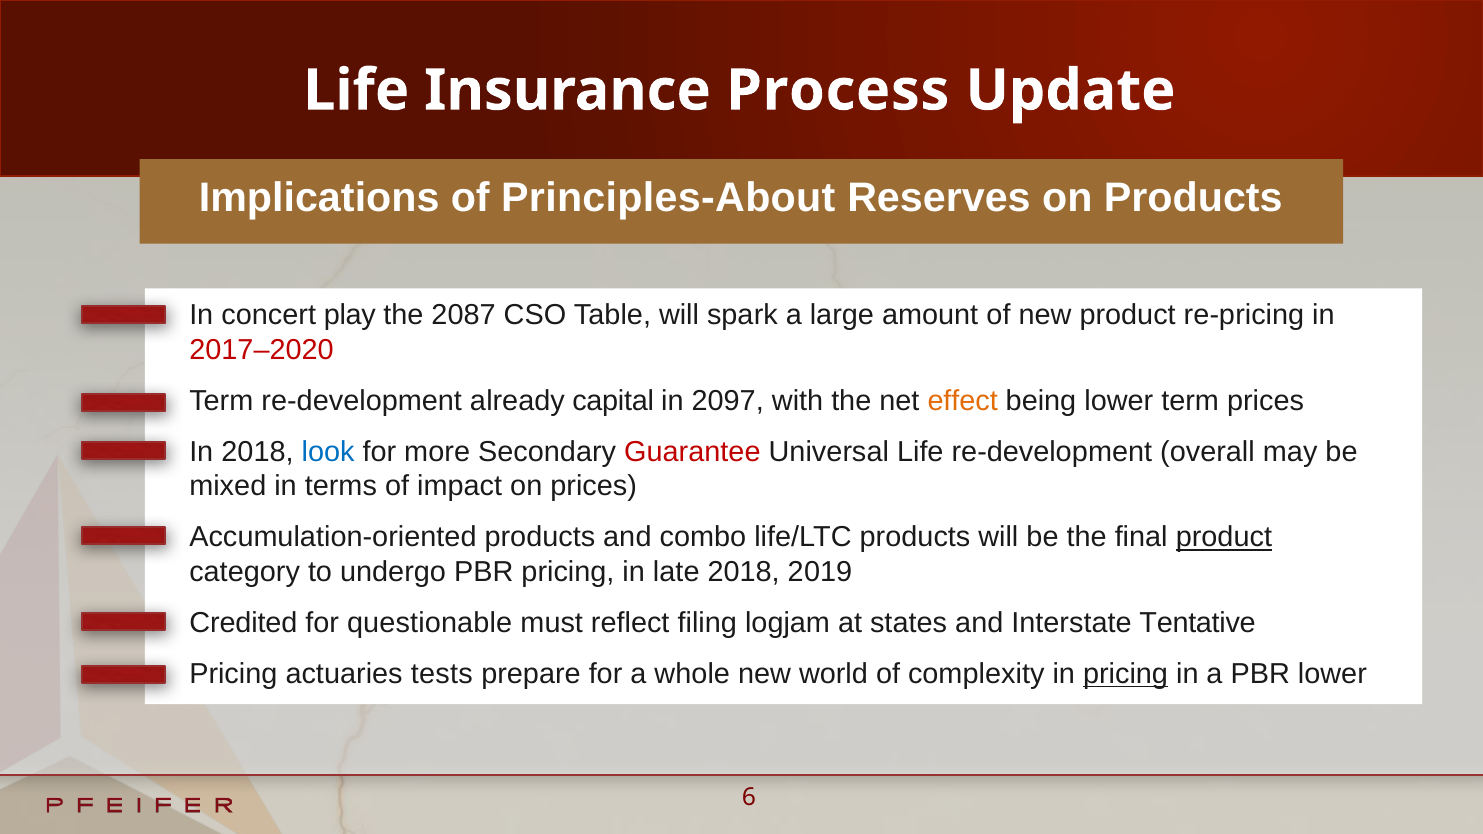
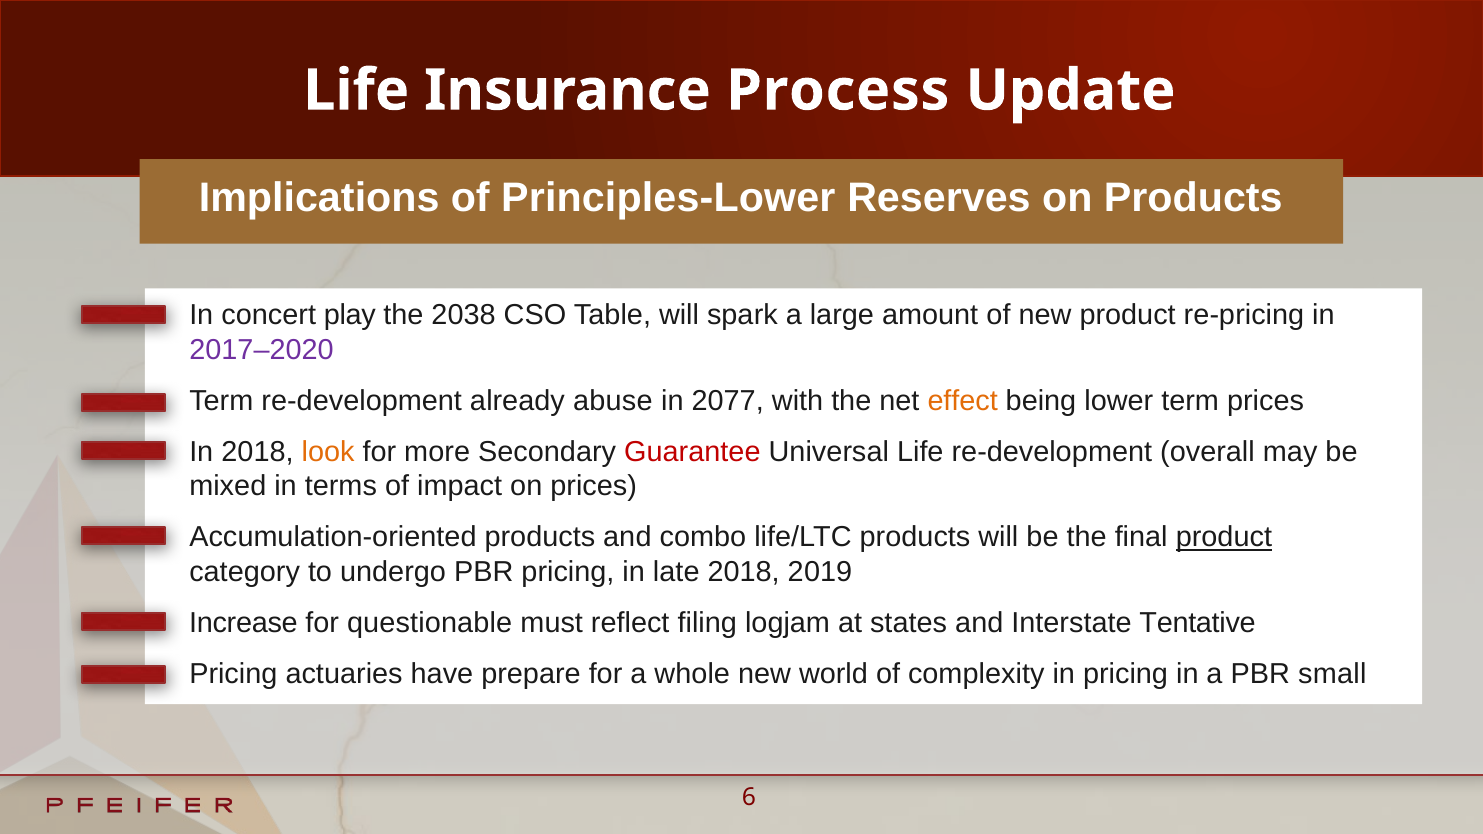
Principles-About: Principles-About -> Principles-Lower (668, 198)
2087: 2087 -> 2038 (464, 315)
2017–2020 colour: red -> purple (262, 350)
capital: capital -> abuse (613, 401)
2097: 2097 -> 2077 (728, 401)
look colour: blue -> orange (328, 452)
Credited: Credited -> Increase (243, 623)
tests: tests -> have (442, 674)
pricing underline: present -> none (1126, 674)
PBR lower: lower -> small (1332, 674)
